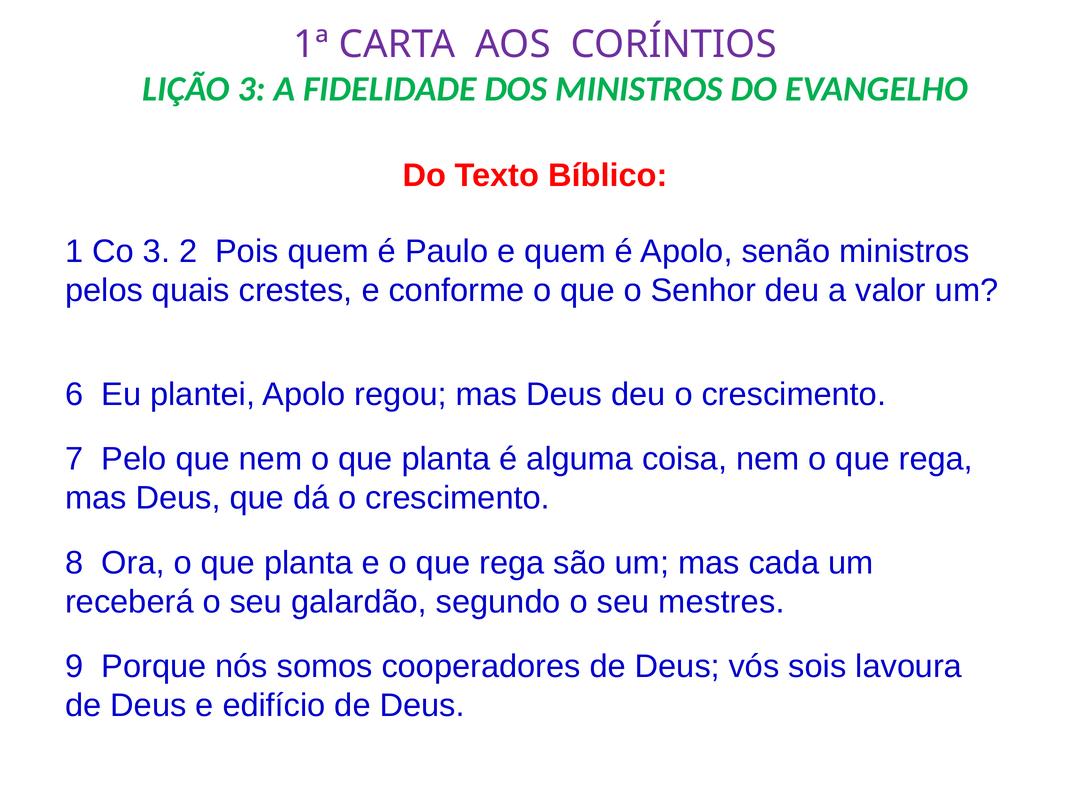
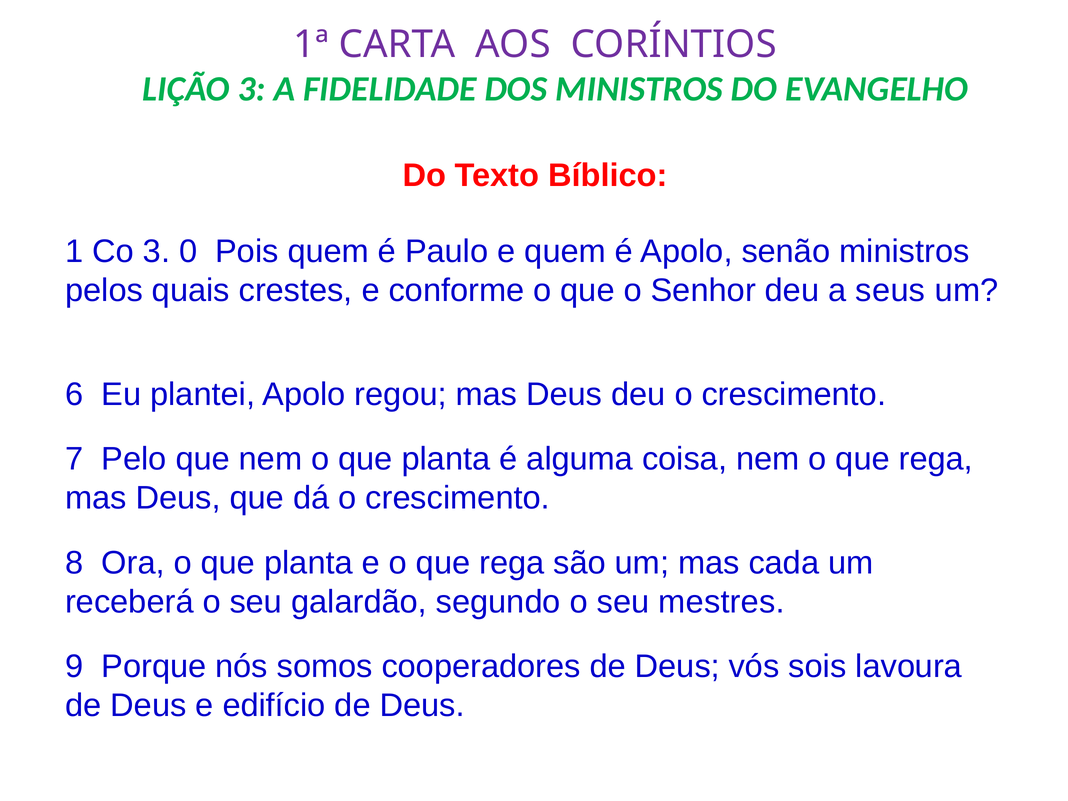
2: 2 -> 0 (188, 251)
valor: valor -> seus (890, 290)
